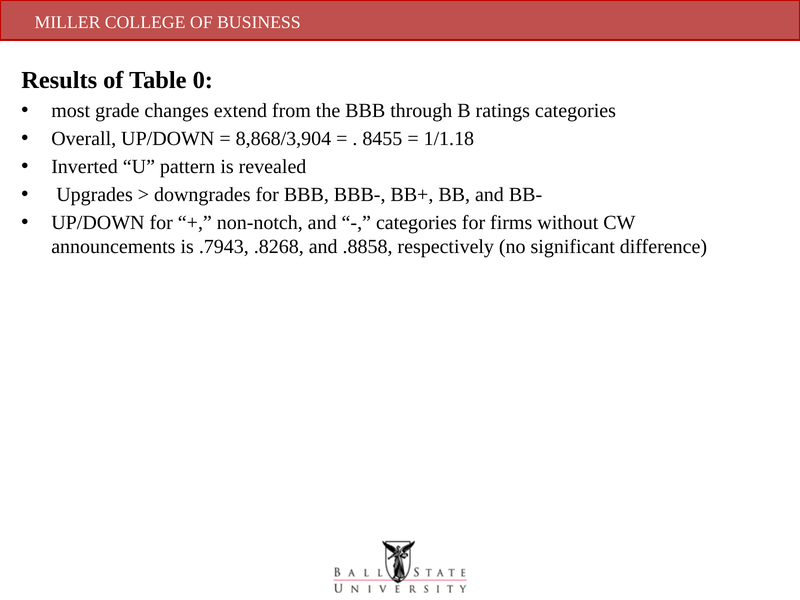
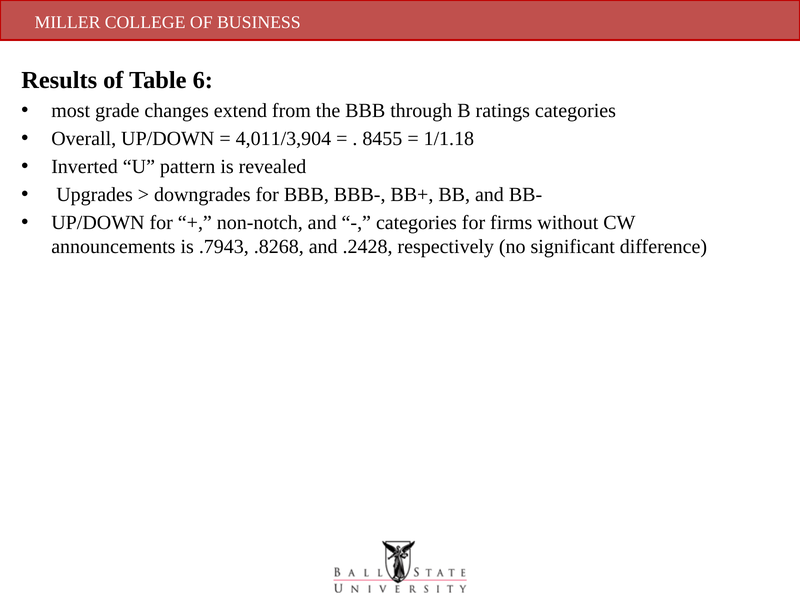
0: 0 -> 6 (203, 80)
8,868/3,904: 8,868/3,904 -> 4,011/3,904 (283, 139)
.8858: .8858 -> .2428 (368, 247)
